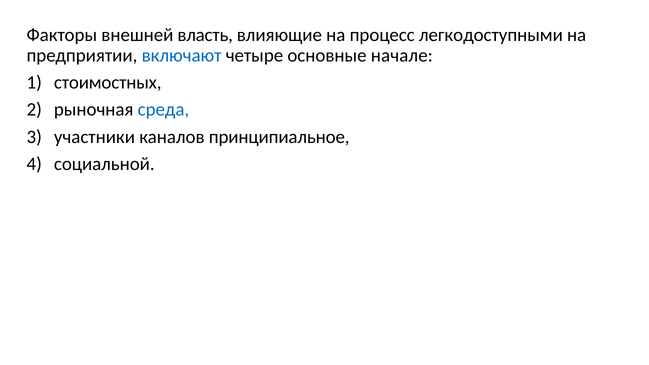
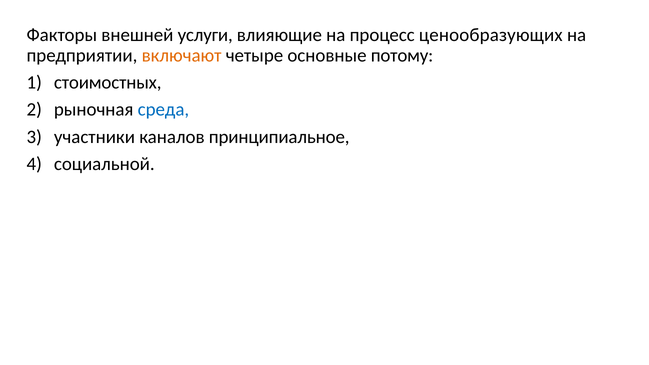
власть: власть -> услуги (205, 35)
легкодоступными: легкодоступными -> ценообразующих (491, 35)
включают colour: blue -> orange (182, 55)
начале: начале -> потому (402, 55)
